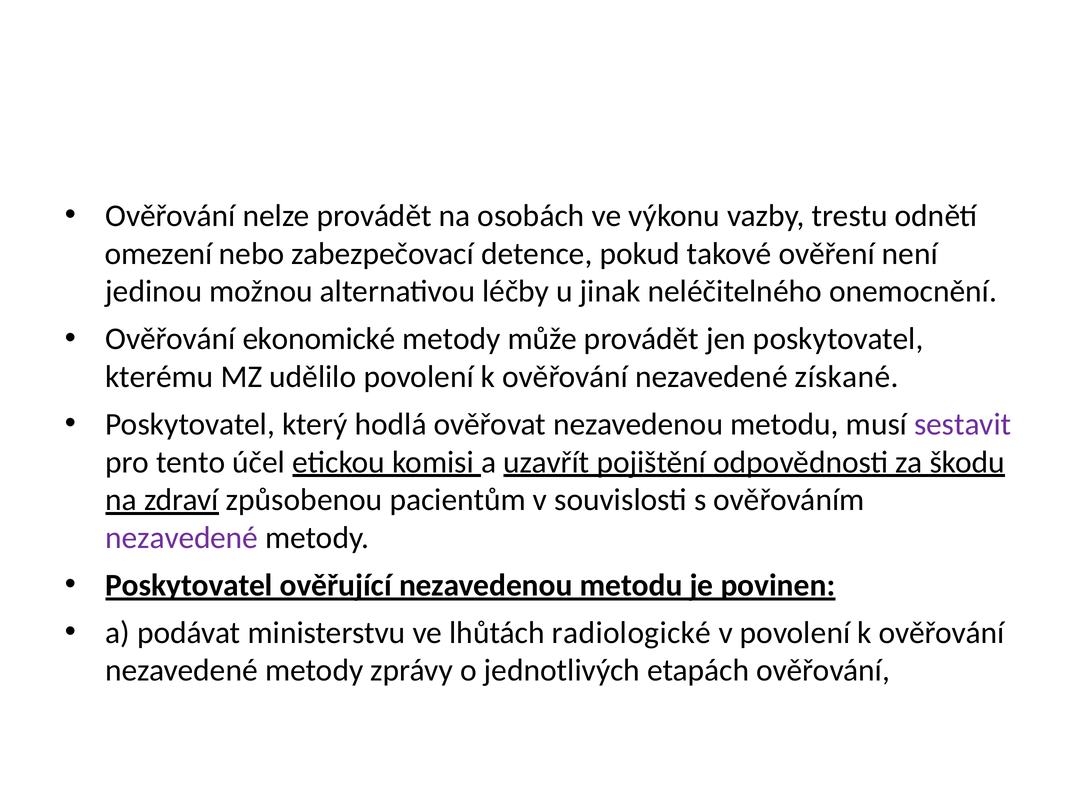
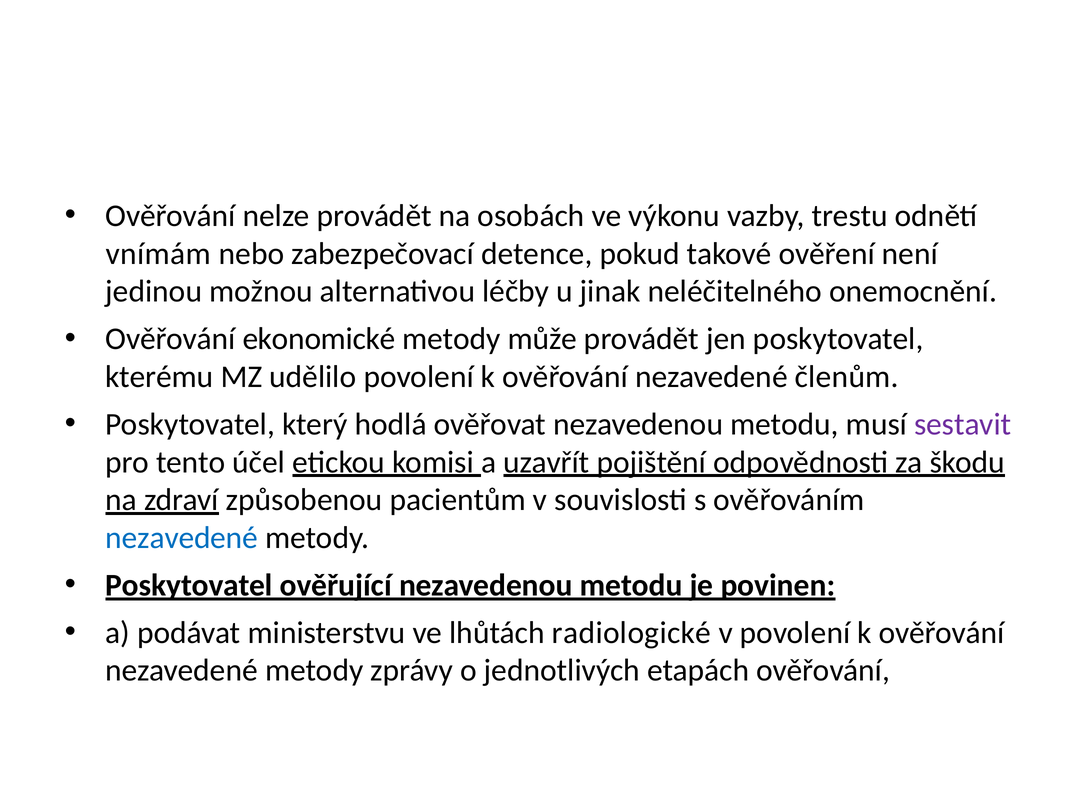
omezení: omezení -> vnímám (158, 254)
získané: získané -> členům (847, 377)
nezavedené colour: purple -> blue (182, 538)
